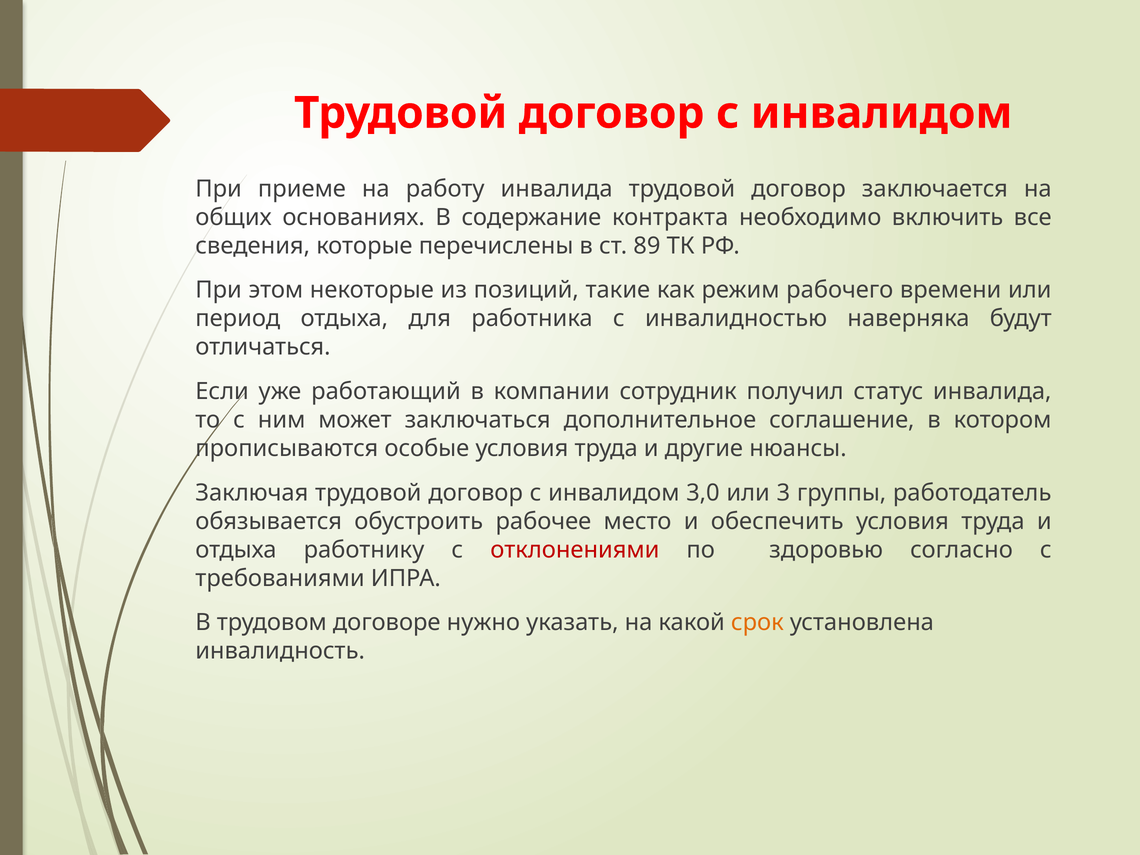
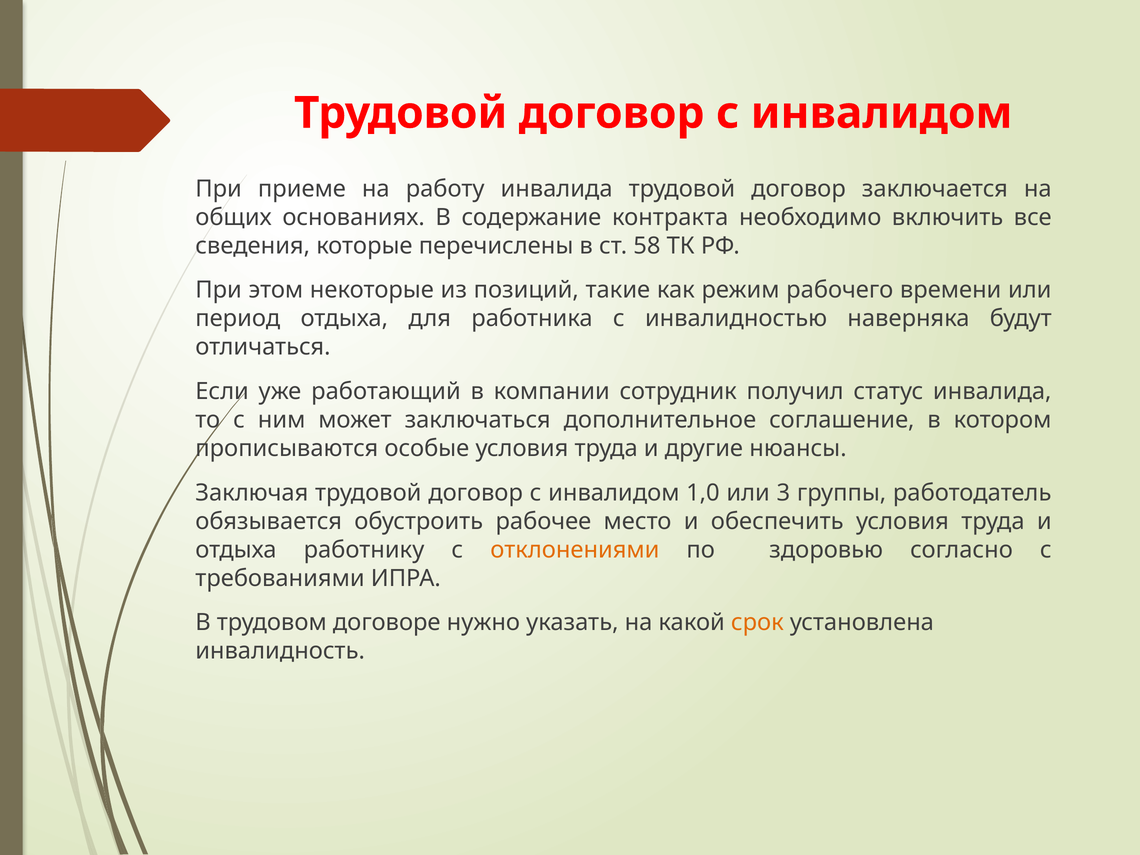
89: 89 -> 58 (647, 246)
3,0: 3,0 -> 1,0 (703, 493)
отклонениями colour: red -> orange (575, 550)
